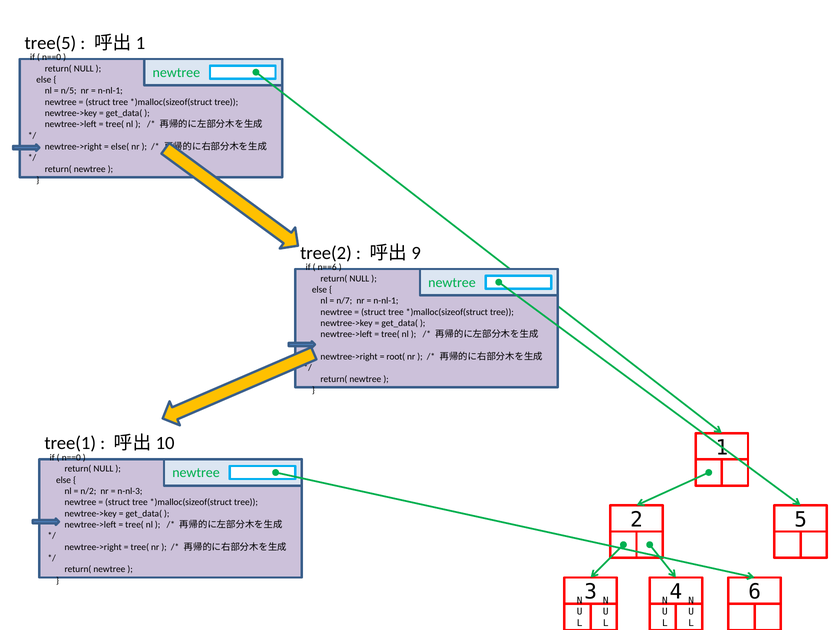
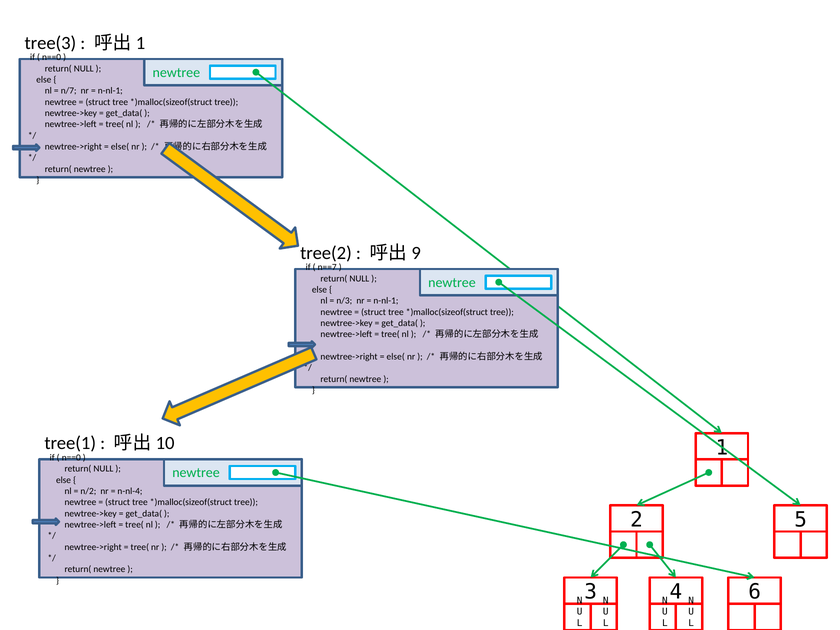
tree(5: tree(5 -> tree(3 (50, 43)
n/5: n/5 -> n/7 (69, 91)
n==6: n==6 -> n==7 (327, 267)
n/7: n/7 -> n/3 (344, 301)
root(: root( -> else( (396, 357)
n-nl-3: n-nl-3 -> n-nl-4 (130, 491)
